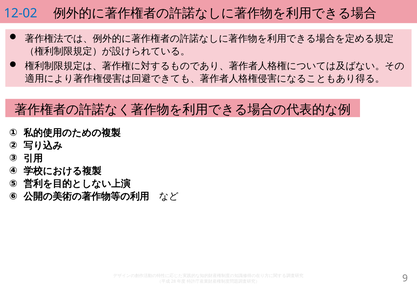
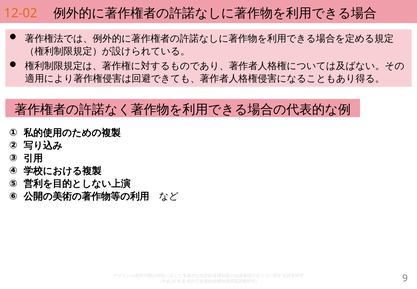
12-02 colour: blue -> orange (21, 13)
